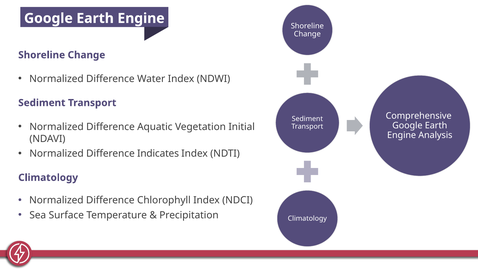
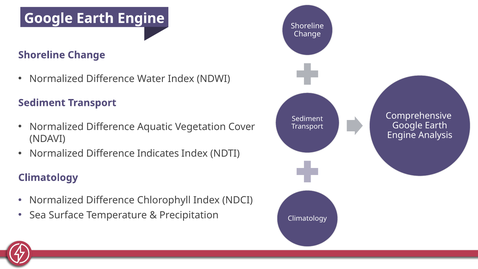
Initial: Initial -> Cover (242, 127)
